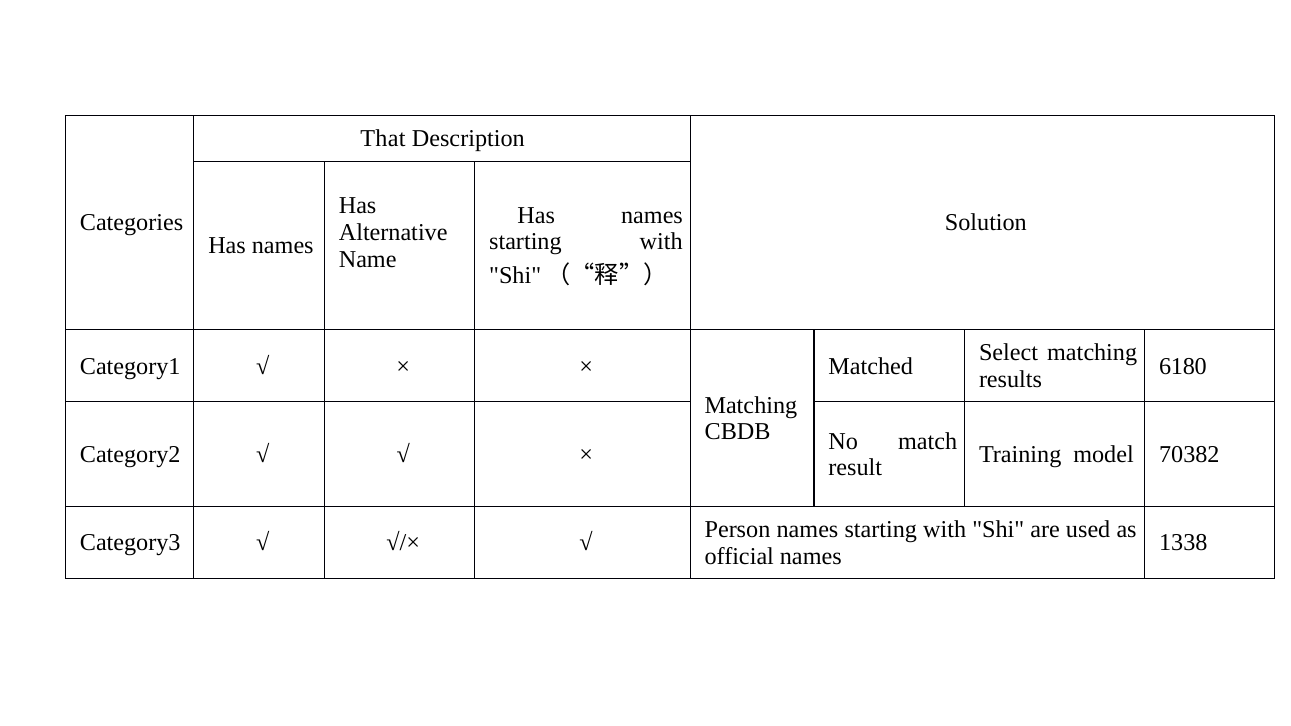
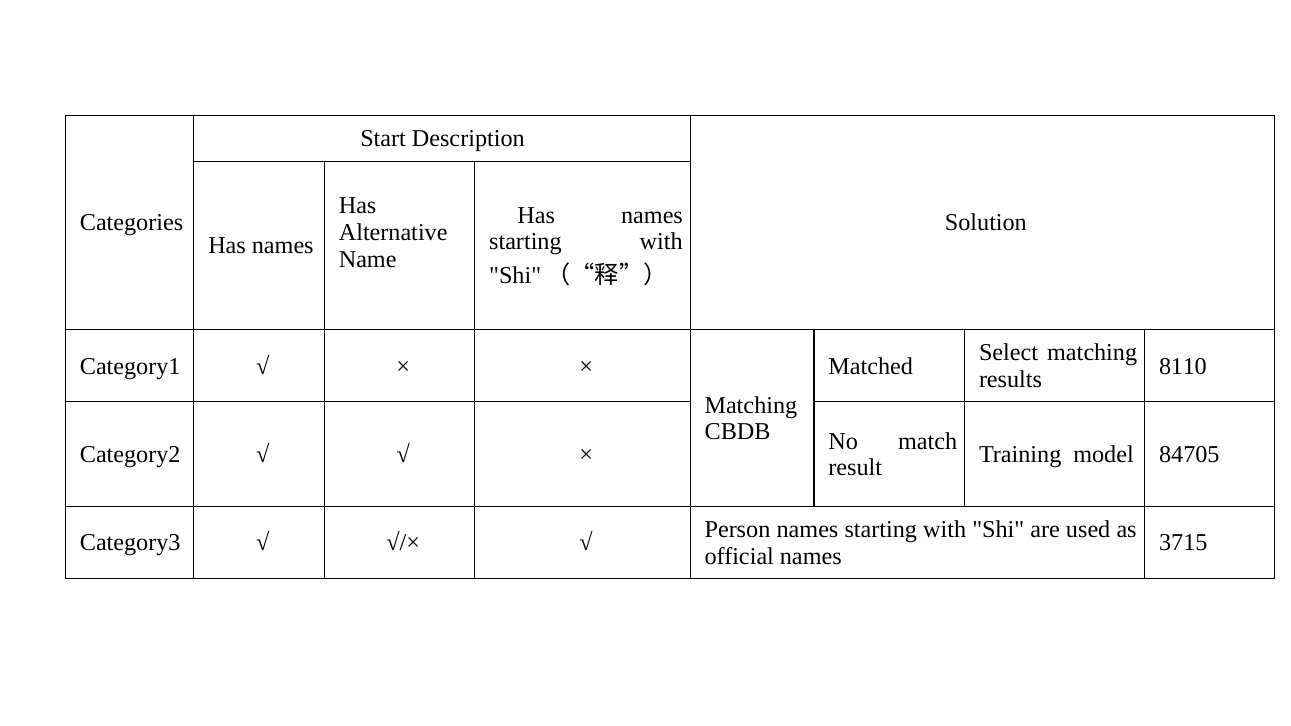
That: That -> Start (383, 139)
6180: 6180 -> 8110 (1183, 366)
70382: 70382 -> 84705 (1189, 455)
1338: 1338 -> 3715 (1183, 543)
